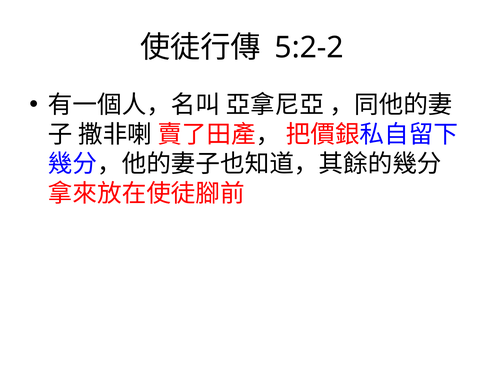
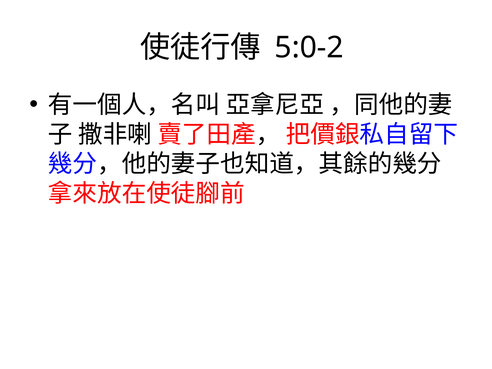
5:2-2: 5:2-2 -> 5:0-2 (309, 48)
